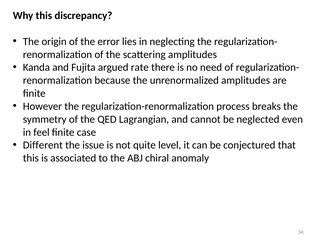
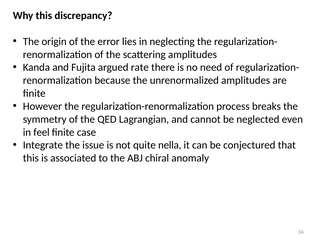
Different: Different -> Integrate (43, 145)
level: level -> nella (170, 145)
